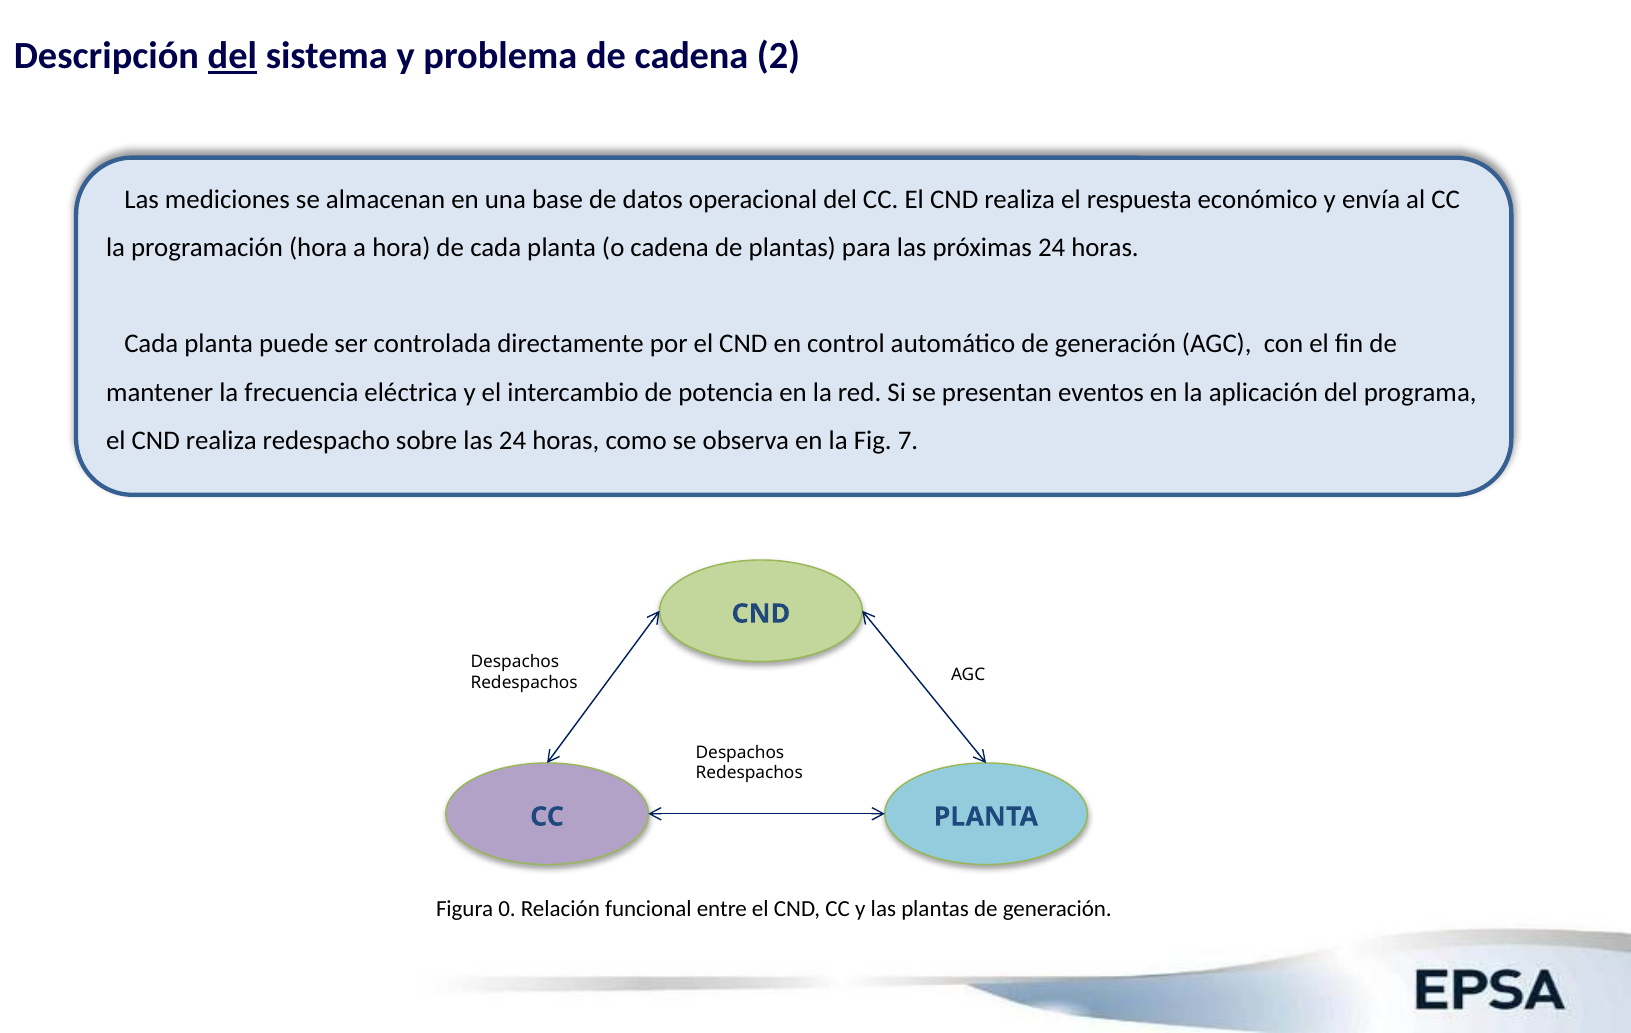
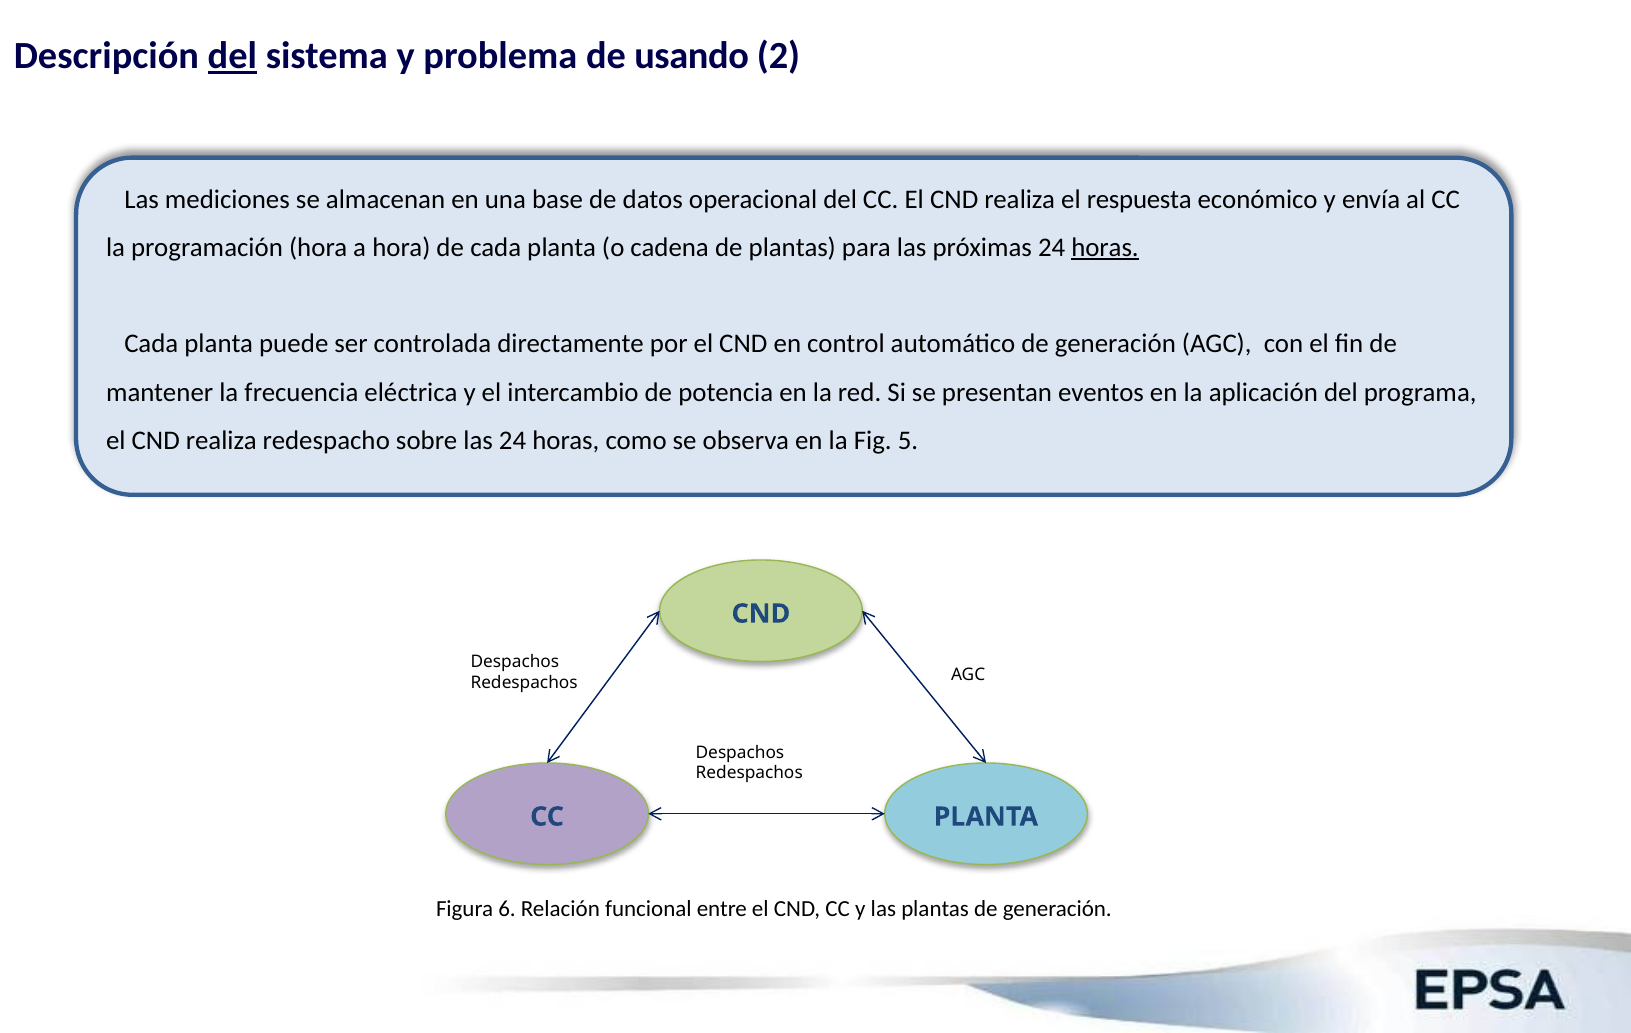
de cadena: cadena -> usando (692, 56)
horas underline: none -> present (1105, 247)
7: 7 -> 5 (908, 441)
0: 0 -> 6 (507, 908)
